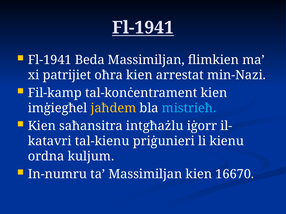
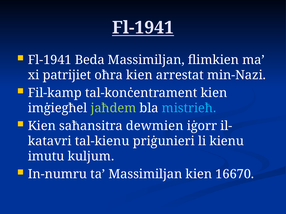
jaħdem colour: yellow -> light green (113, 108)
intgħażlu: intgħażlu -> dewmien (155, 126)
ordna: ordna -> imutu (46, 157)
